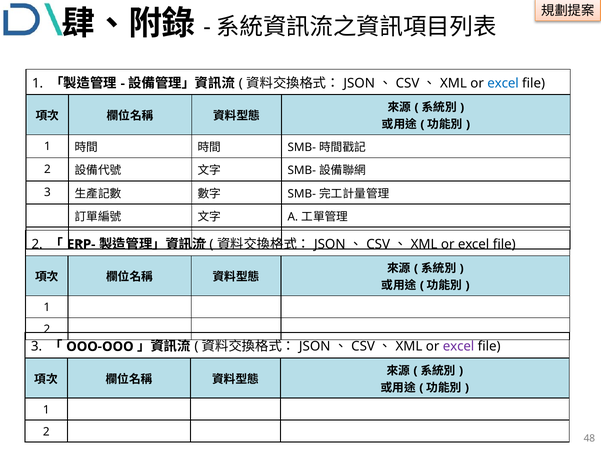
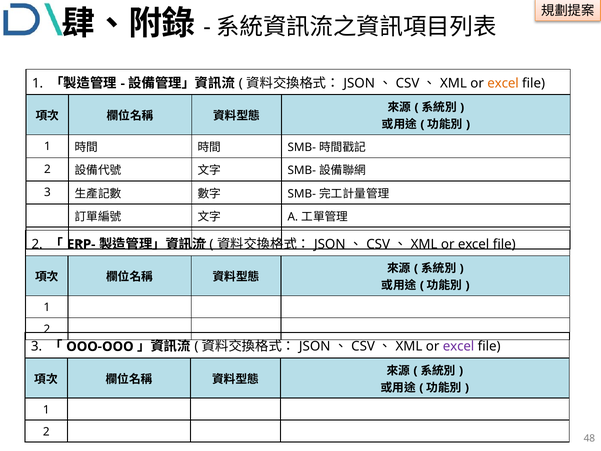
excel colour: blue -> orange (503, 83)
